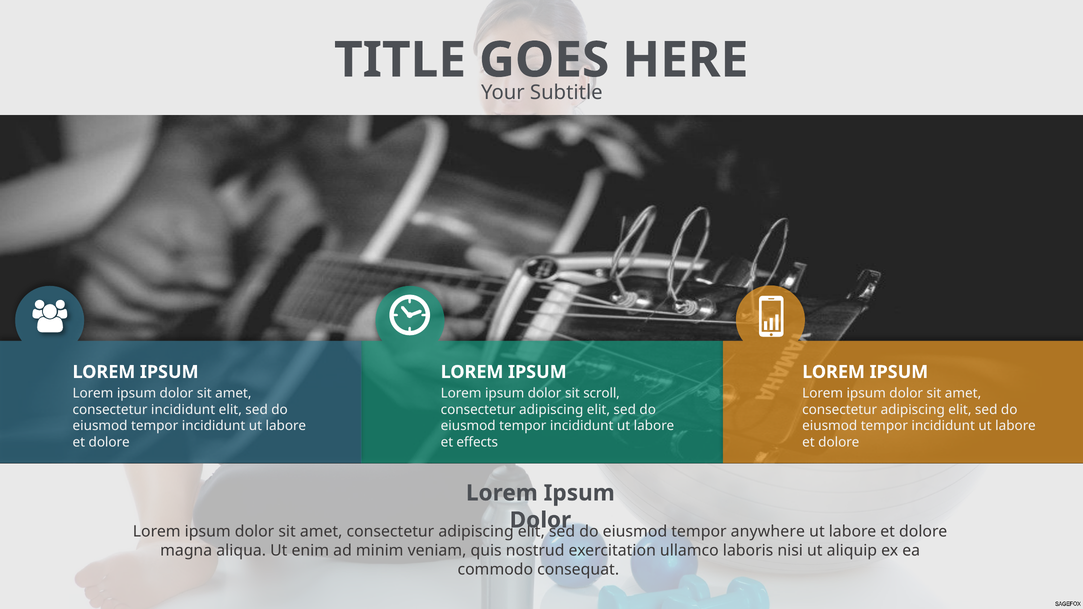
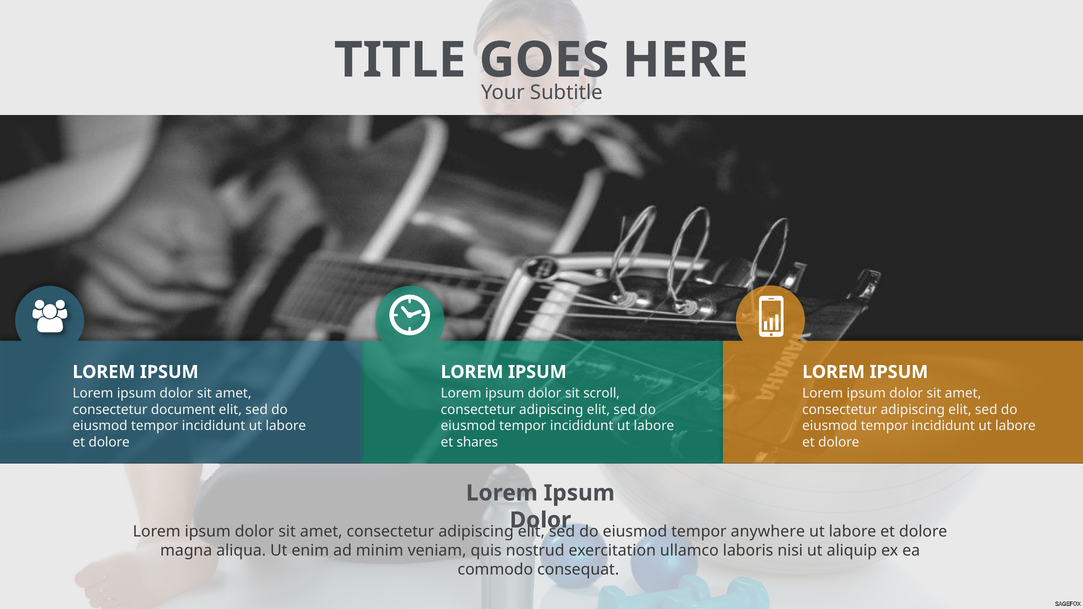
consectetur incididunt: incididunt -> document (183, 410)
effects: effects -> shares (477, 442)
